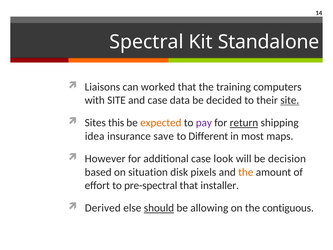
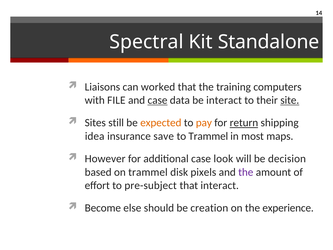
with SITE: SITE -> FILE (116, 100)
case underline: none -> present (158, 100)
be decided: decided -> interact (224, 100)
this: this -> still (116, 123)
pay colour: purple -> orange (204, 123)
to Different: Different -> Trammel (208, 136)
on situation: situation -> trammel (148, 172)
the colour: orange -> purple (246, 172)
pre-spectral: pre-spectral -> pre-subject (151, 185)
that installer: installer -> interact (220, 185)
Derived: Derived -> Become (103, 208)
should underline: present -> none (159, 208)
allowing: allowing -> creation (209, 208)
contiguous: contiguous -> experience (288, 208)
